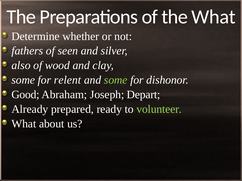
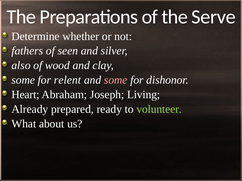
the What: What -> Serve (214, 17)
some colour: light green -> pink (116, 80)
Good: Good -> Heart (25, 95)
Depart: Depart -> Living (144, 95)
